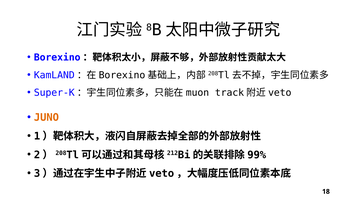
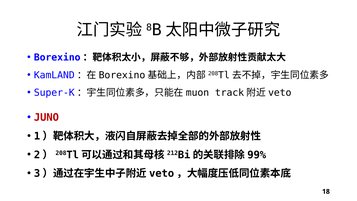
JUNO colour: orange -> red (46, 117)
